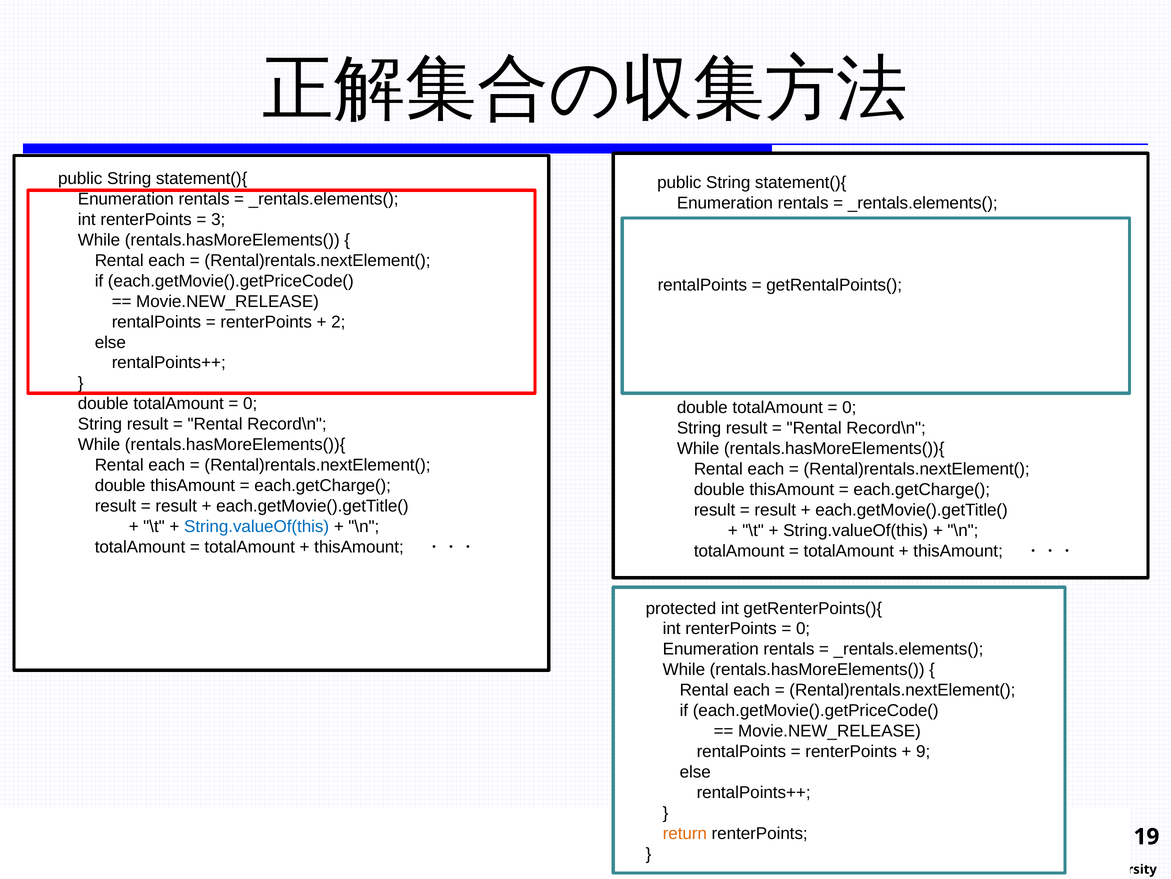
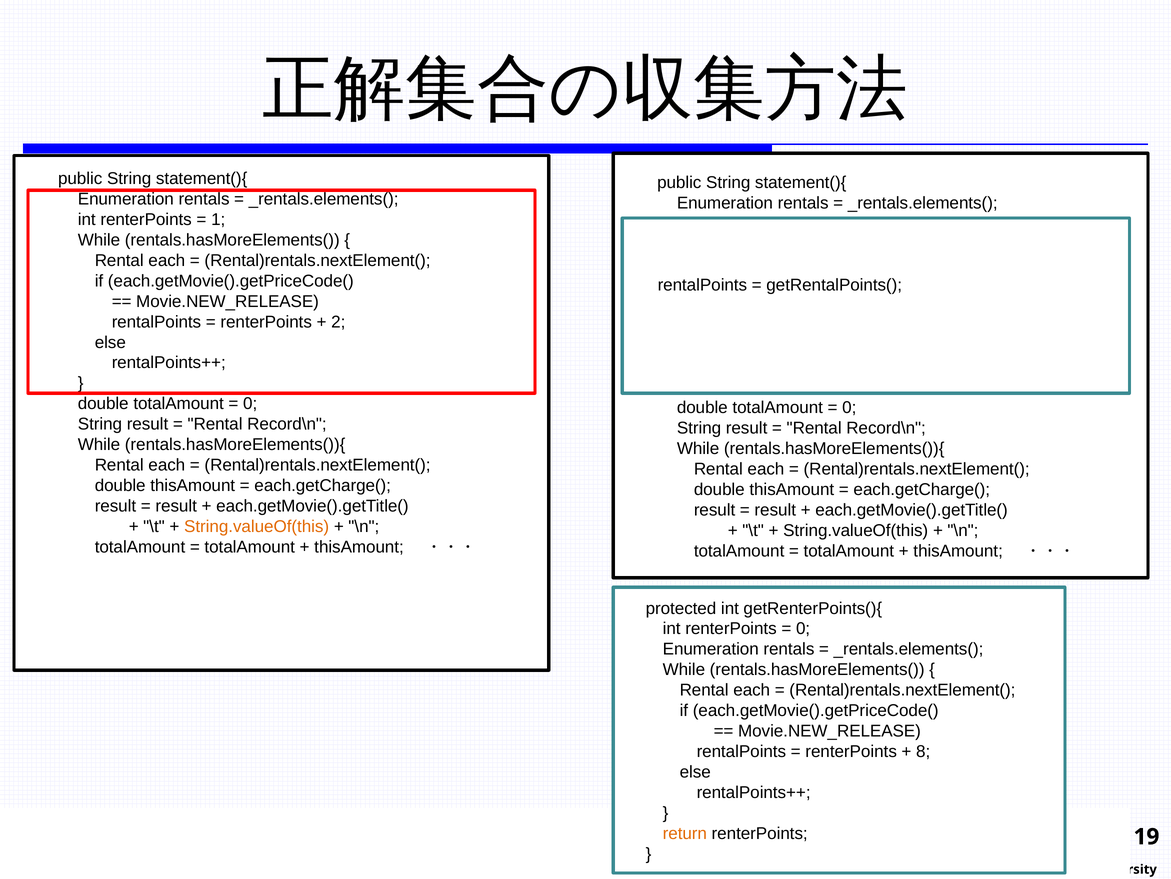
3: 3 -> 1 (218, 219)
String.valueOf(this colour: blue -> orange (257, 526)
9: 9 -> 8 (923, 751)
